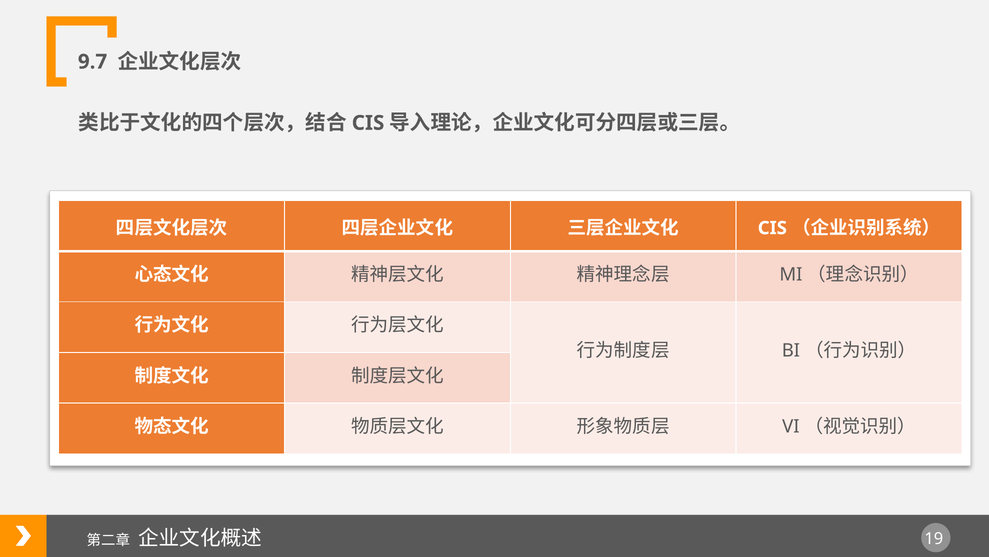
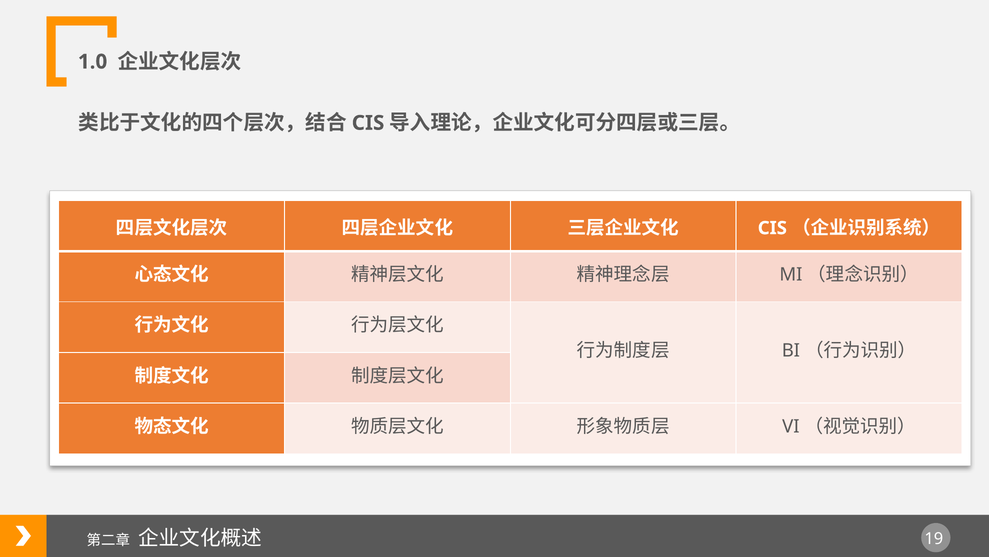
9.7: 9.7 -> 1.0 (93, 62)
